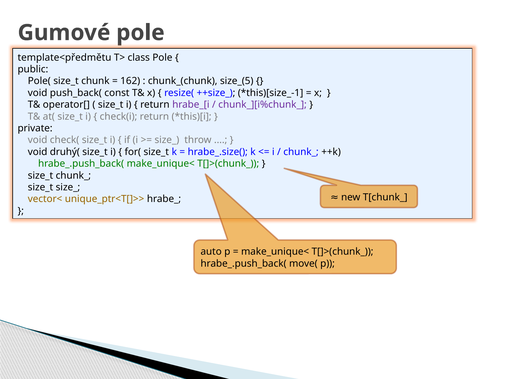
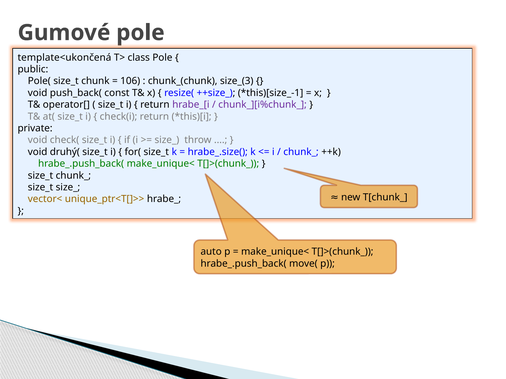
template<předmětu: template<předmětu -> template<ukončená (64, 58)
162: 162 -> 106 (130, 81)
size_(5: size_(5 -> size_(3 (237, 81)
